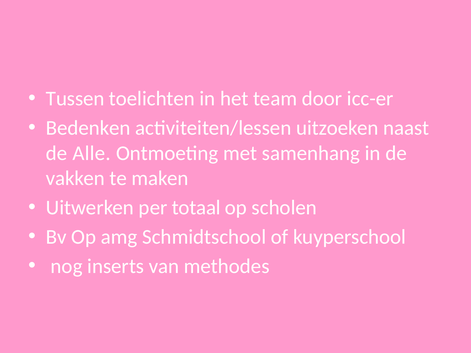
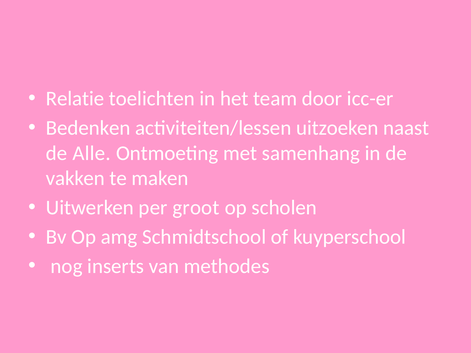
Tussen: Tussen -> Relatie (75, 99)
totaal: totaal -> groot (196, 208)
